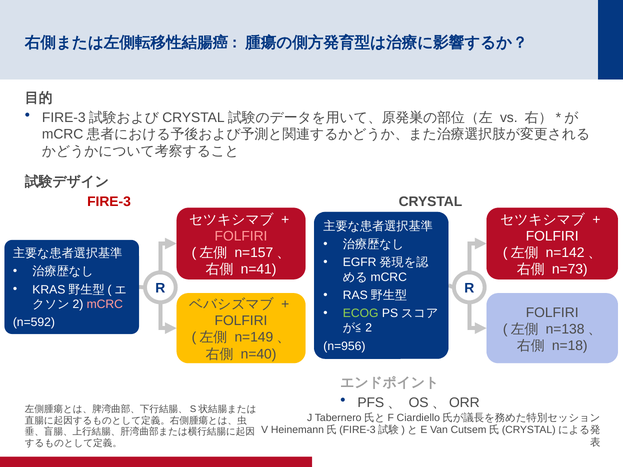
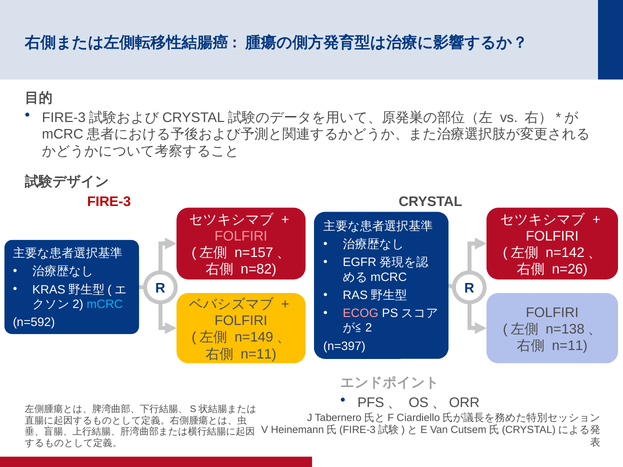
n=41: n=41 -> n=82 (259, 270)
n=73: n=73 -> n=26 (570, 270)
mCRC colour: pink -> light blue (105, 304)
ECOG colour: light green -> pink (361, 314)
n=956: n=956 -> n=397 (344, 346)
n=18: n=18 -> n=11 (570, 346)
n=40: n=40 -> n=11 (259, 354)
